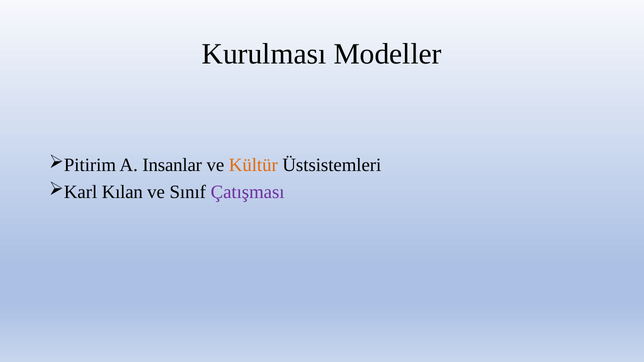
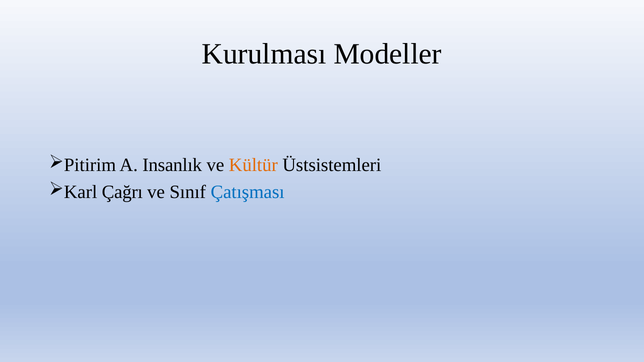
Insanlar: Insanlar -> Insanlık (172, 165)
Kılan: Kılan -> Çağrı (122, 192)
Çatışması colour: purple -> blue (248, 192)
